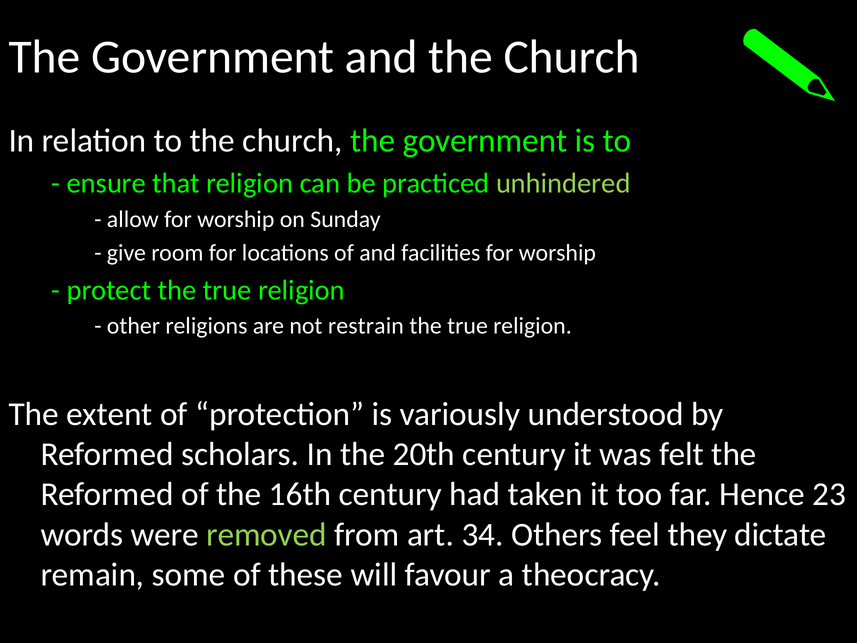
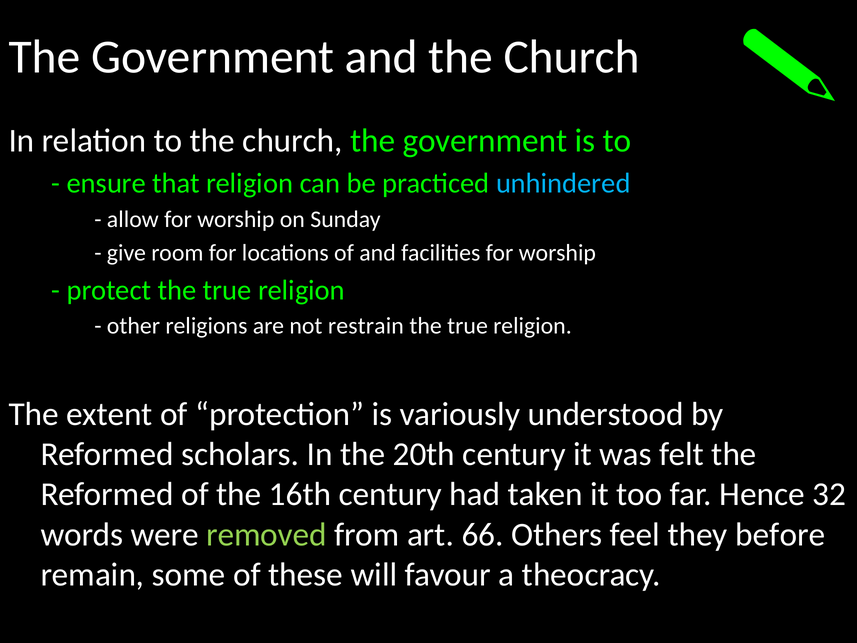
unhindered colour: light green -> light blue (563, 183)
23: 23 -> 32 (829, 494)
34: 34 -> 66 (483, 534)
dictate: dictate -> before (780, 534)
